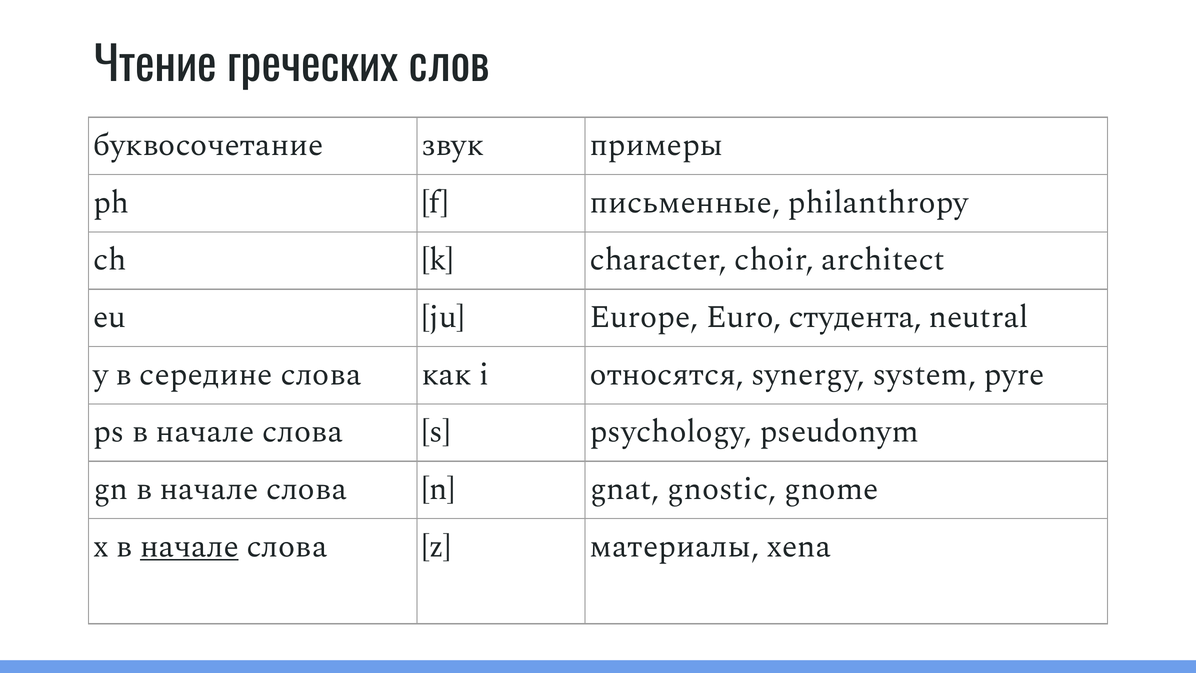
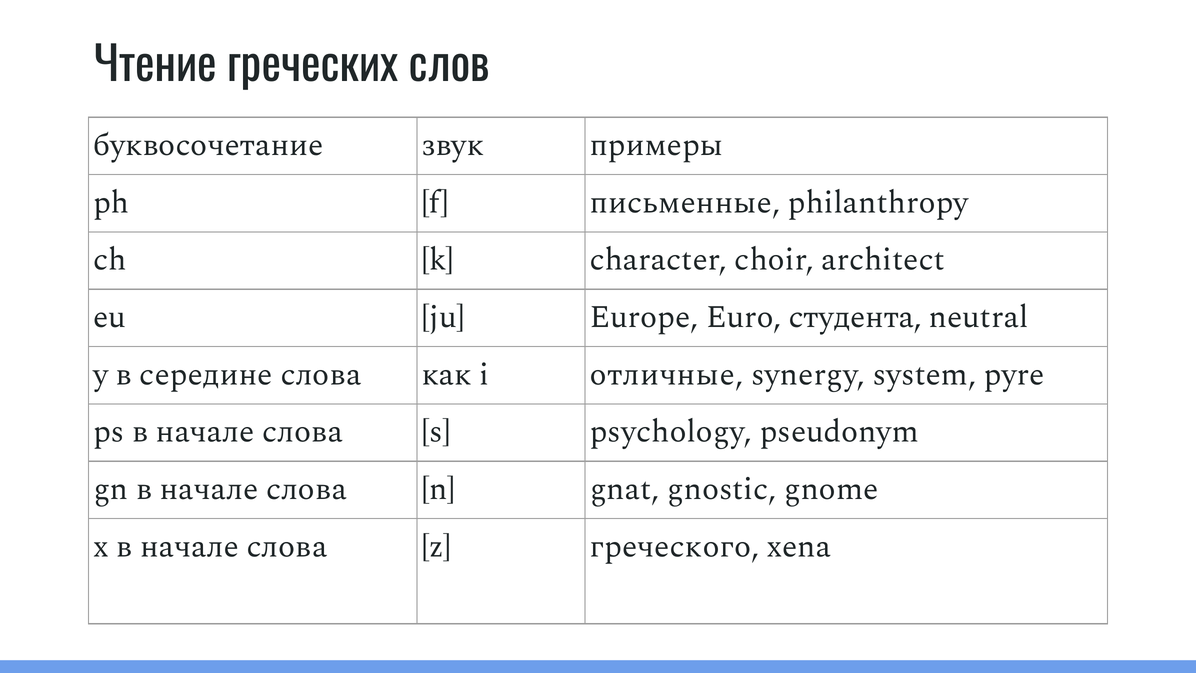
относятся: относятся -> отличные (666, 374)
начале underline: present -> none (189, 546)
материалы: материалы -> греческого (674, 546)
